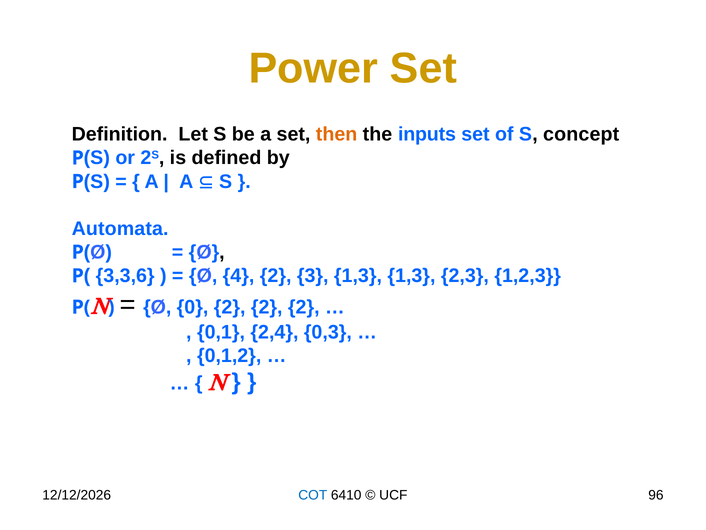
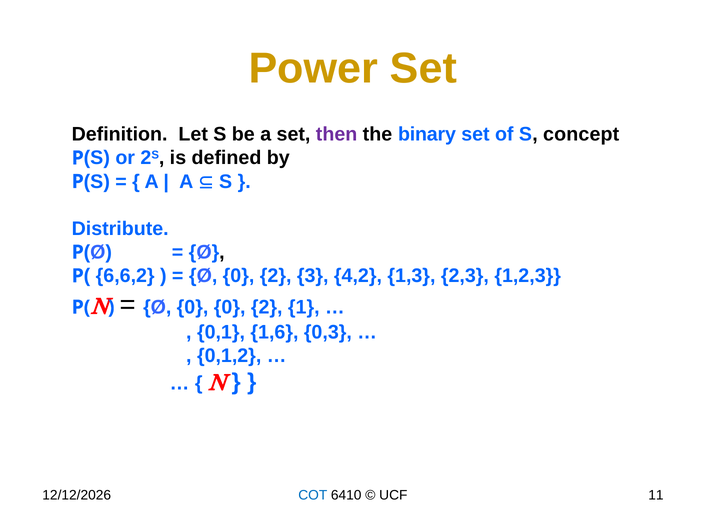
then colour: orange -> purple (337, 134)
inputs: inputs -> binary (427, 134)
Automata: Automata -> Distribute (120, 228)
3,3,6: 3,3,6 -> 6,6,2 (125, 276)
4: 4 -> 0 (239, 276)
3 1,3: 1,3 -> 4,2 (358, 276)
0 2: 2 -> 0 (230, 307)
2: 2 -> 1 (304, 307)
2,4: 2,4 -> 1,6 (274, 332)
96: 96 -> 11 (656, 495)
